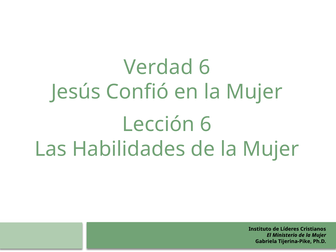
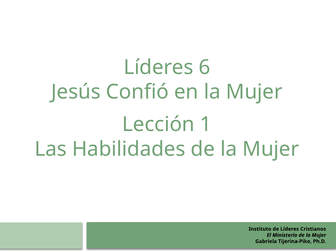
Verdad: Verdad -> Líderes (158, 67)
Lección 6: 6 -> 1 (206, 124)
